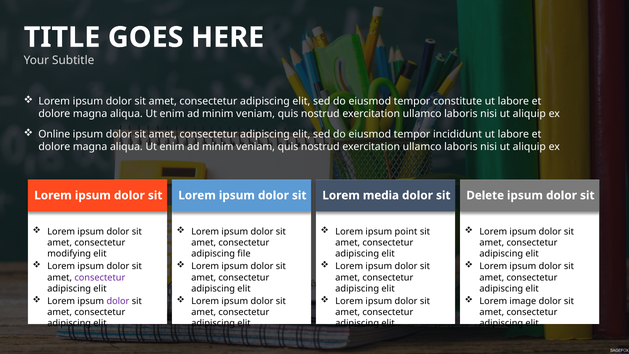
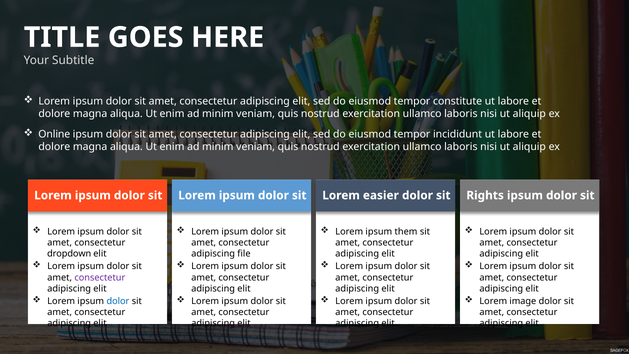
media: media -> easier (381, 195)
Delete: Delete -> Rights (485, 195)
point: point -> them (406, 231)
modifying: modifying -> dropdown (69, 253)
dolor colour: purple -> blue (118, 301)
